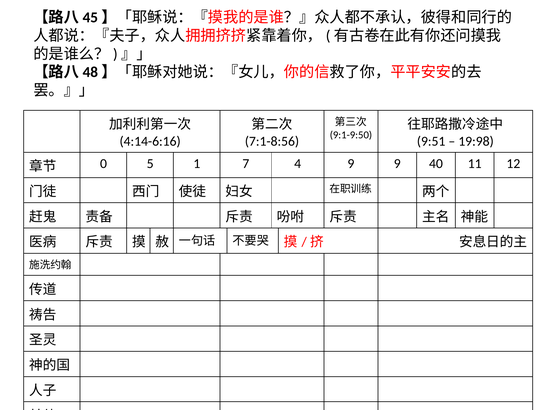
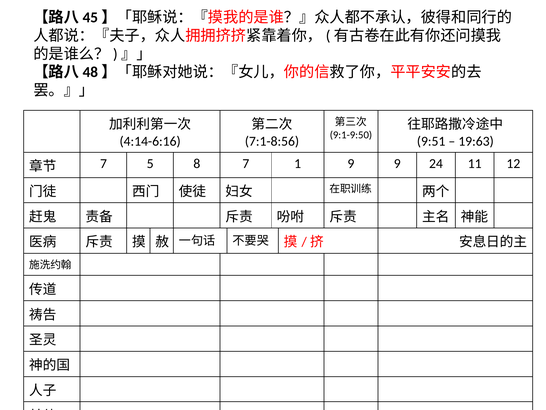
19:98: 19:98 -> 19:63 (476, 141)
0: 0 -> 7 (103, 163)
1: 1 -> 8 (197, 163)
4: 4 -> 1 (298, 163)
40: 40 -> 24 (436, 163)
